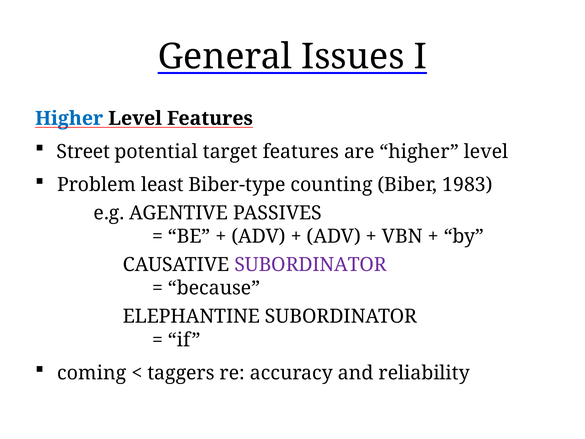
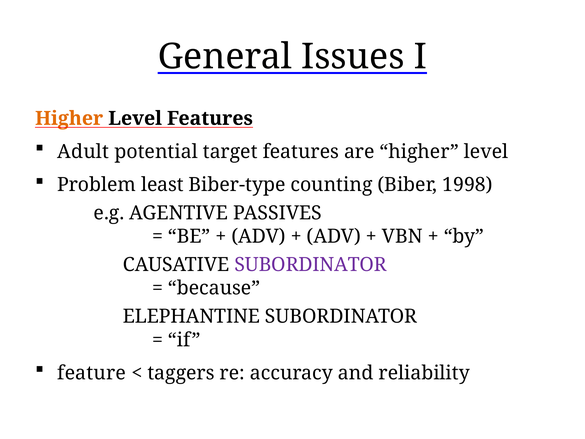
Higher colour: blue -> orange (69, 118)
Street: Street -> Adult (83, 152)
1983: 1983 -> 1998 (467, 185)
coming: coming -> feature (92, 373)
